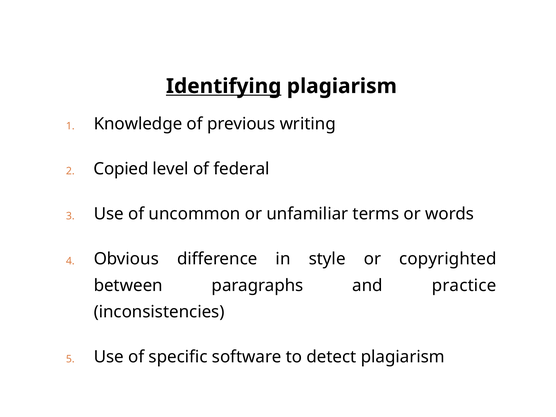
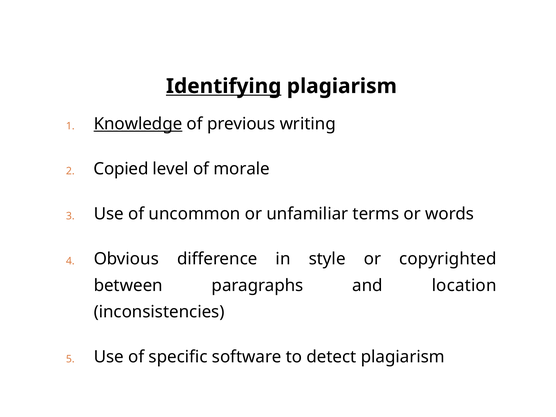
Knowledge underline: none -> present (138, 124)
federal: federal -> morale (242, 169)
practice: practice -> location (464, 286)
